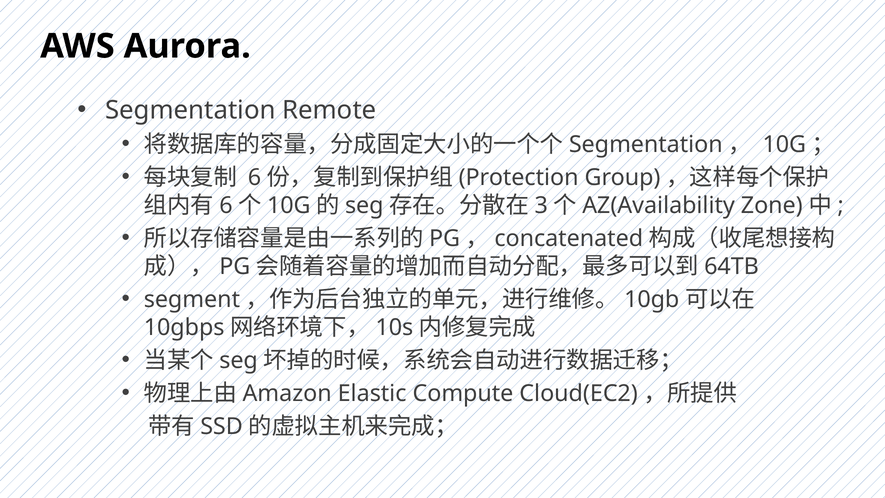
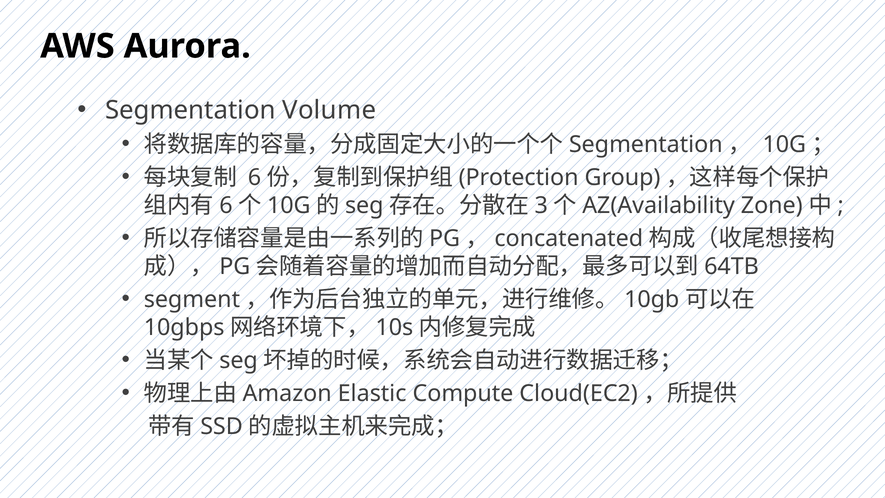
Remote: Remote -> Volume (329, 110)
